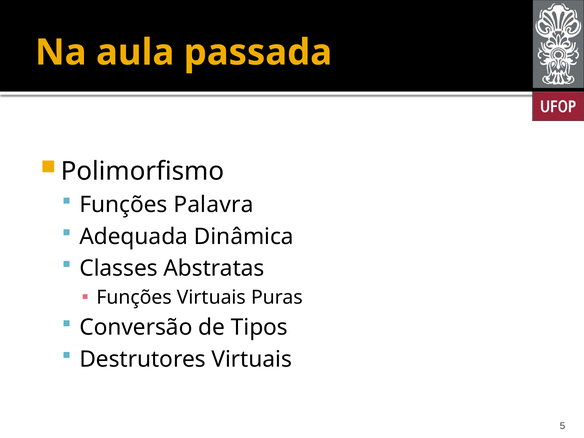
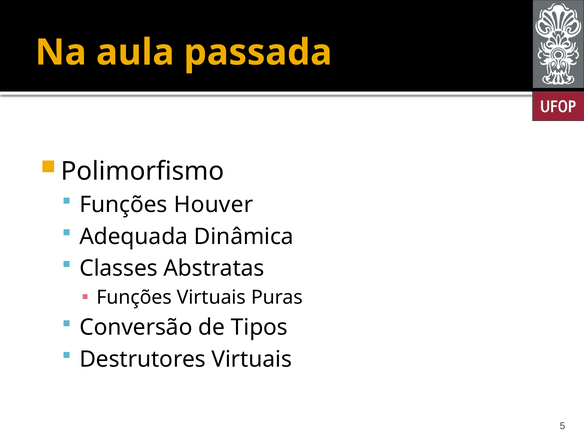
Palavra: Palavra -> Houver (213, 205)
